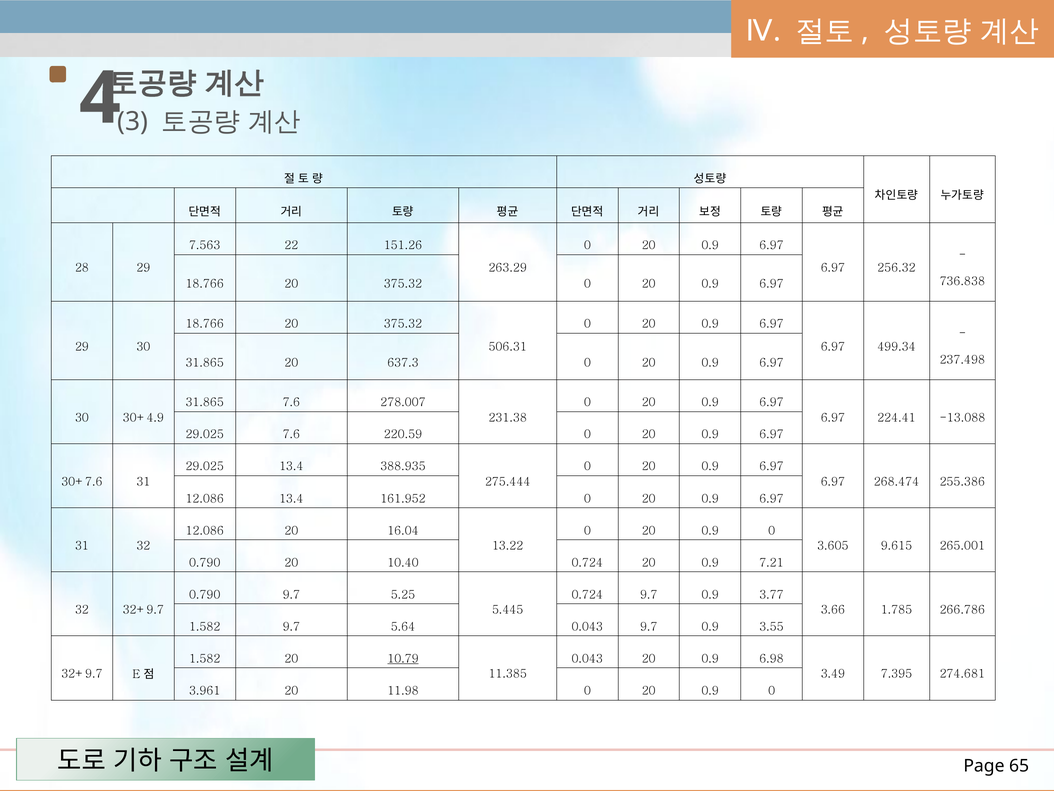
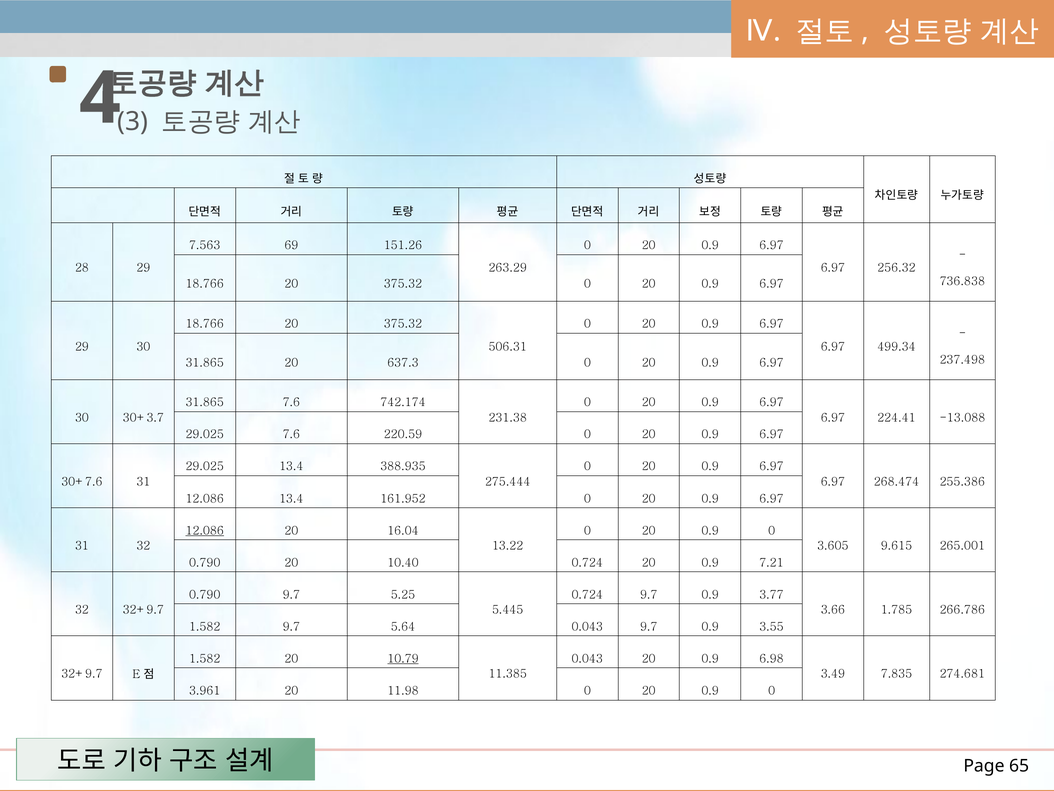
22: 22 -> 69 (291, 245)
278.007: 278.007 -> 742.174 (403, 402)
30+4.9: 30+4.9 -> 30+3.7 (143, 418)
12.086 underline: none -> present (205, 530)
7.395: 7.395 -> 7.835 (896, 674)
